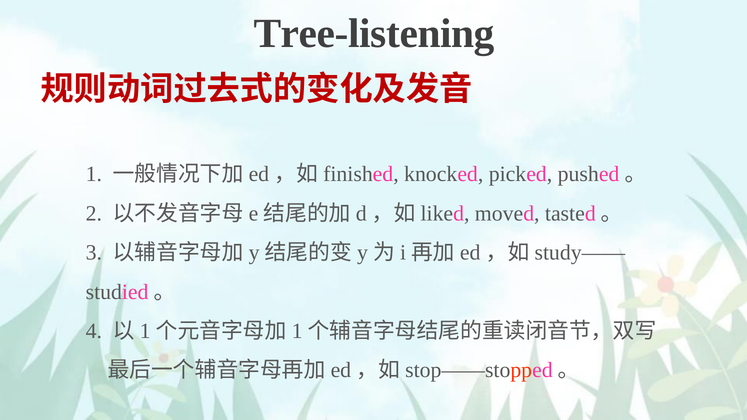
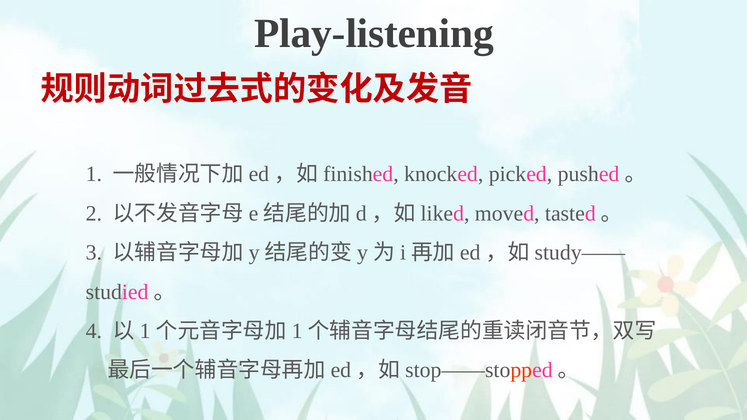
Tree-listening: Tree-listening -> Play-listening (374, 34)
